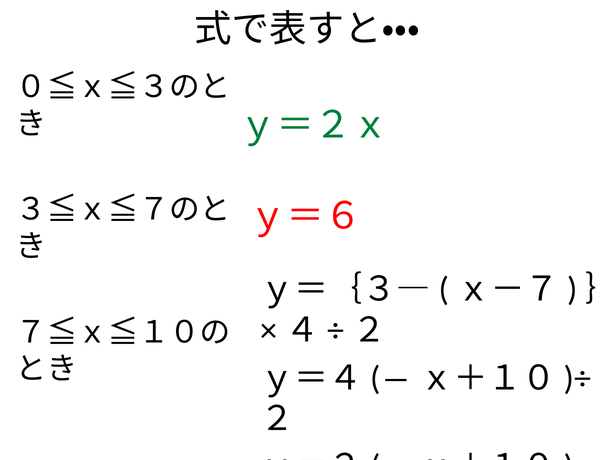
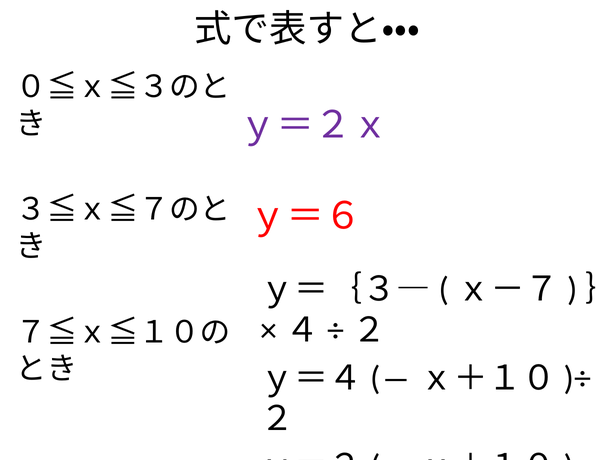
ｙ＝２ｘ colour: green -> purple (314, 125)
